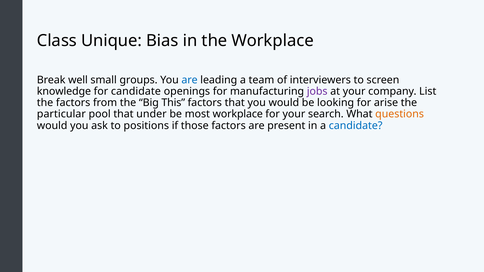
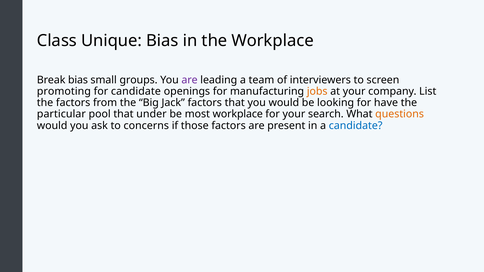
Break well: well -> bias (78, 80)
are colour: blue -> purple (190, 80)
knowledge: knowledge -> promoting (64, 91)
jobs colour: purple -> orange (317, 91)
This: This -> Jack (173, 103)
arise: arise -> have (386, 103)
positions: positions -> concerns (146, 126)
